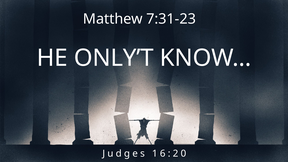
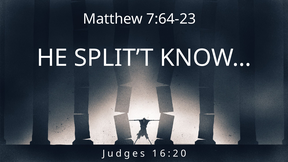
7:31-23: 7:31-23 -> 7:64-23 (171, 19)
ONLY’T: ONLY’T -> SPLIT’T (114, 58)
